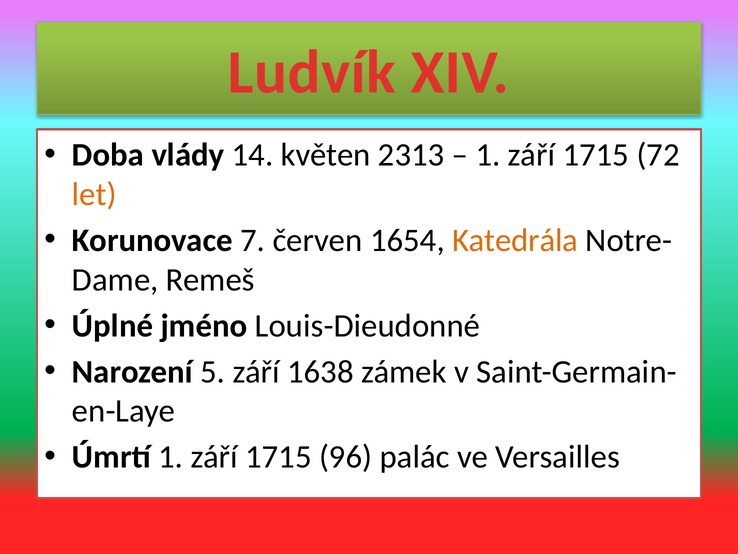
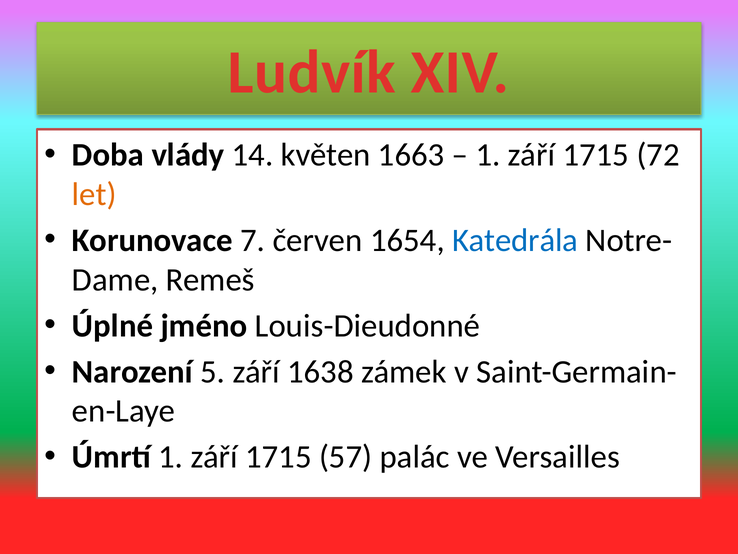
2313: 2313 -> 1663 (411, 155)
Katedrála colour: orange -> blue (515, 240)
96: 96 -> 57 (346, 457)
